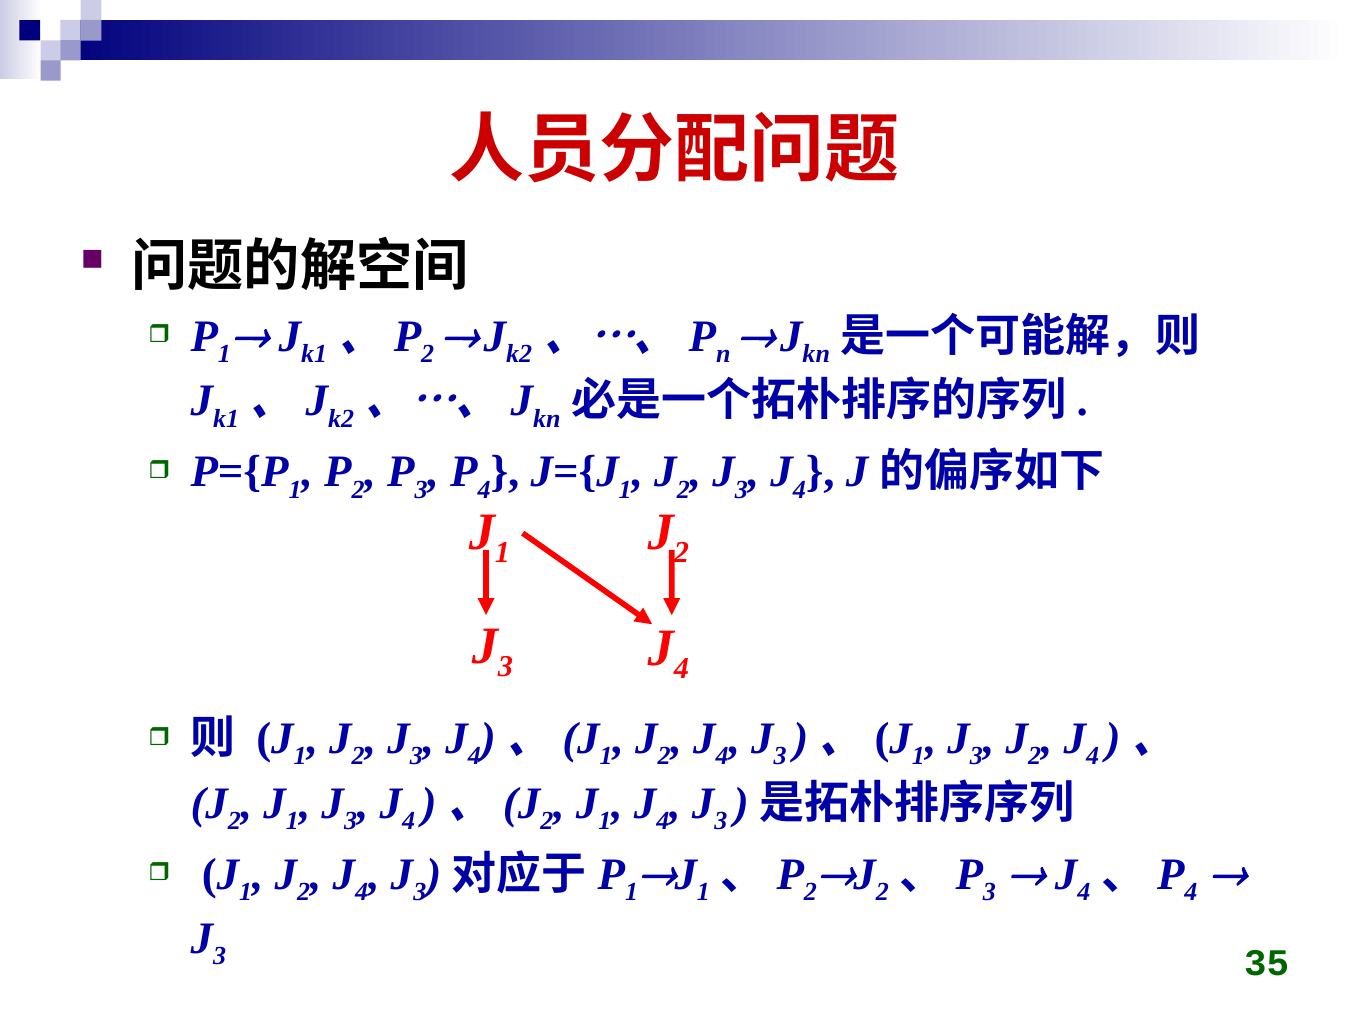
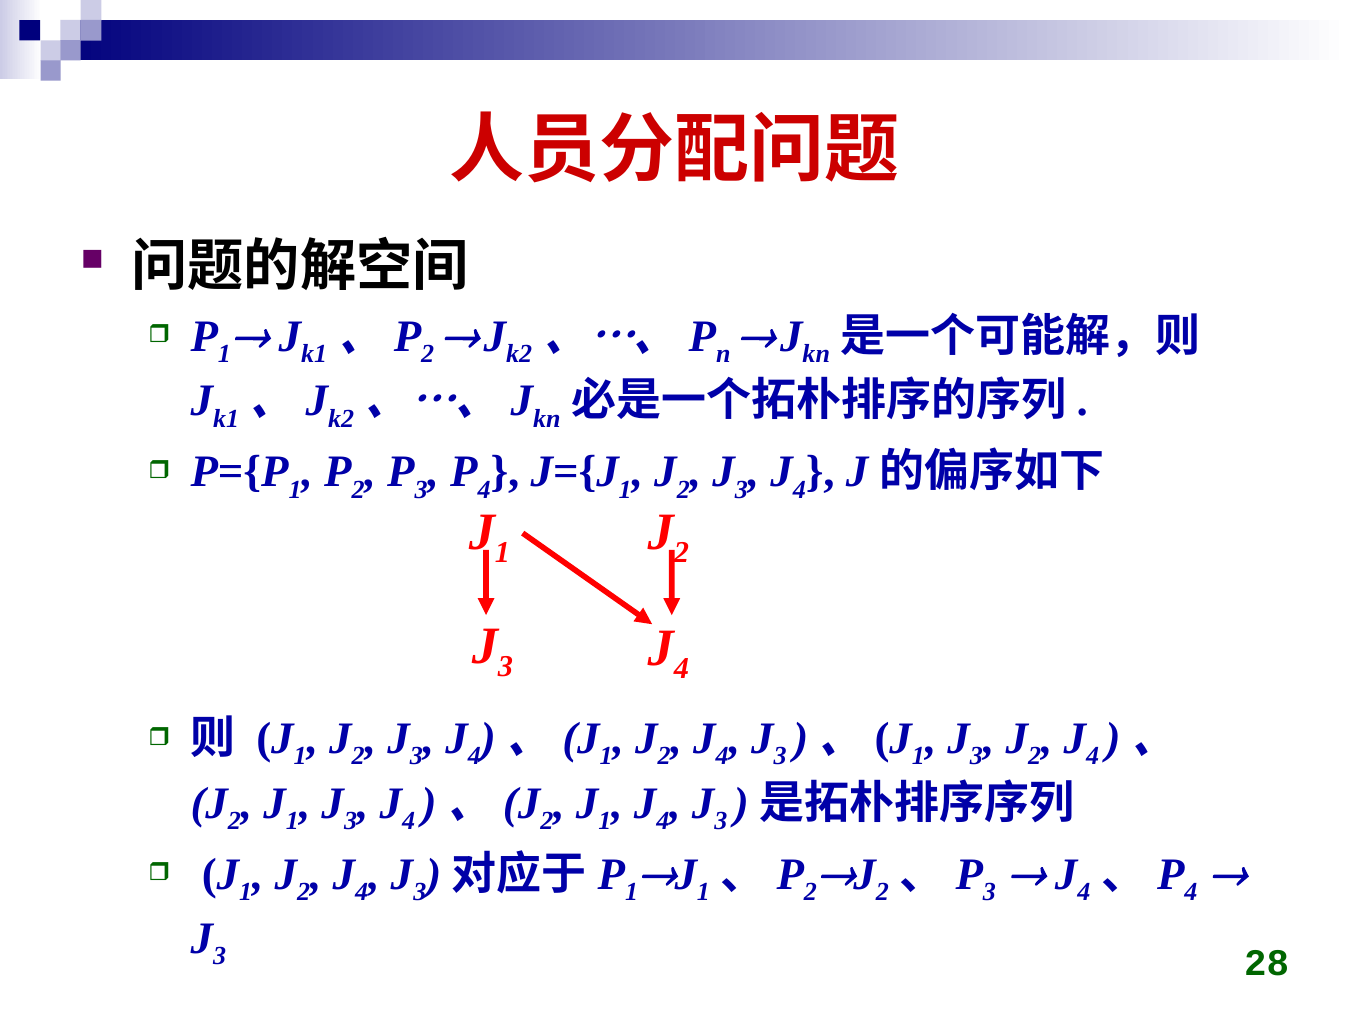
35: 35 -> 28 (1267, 963)
